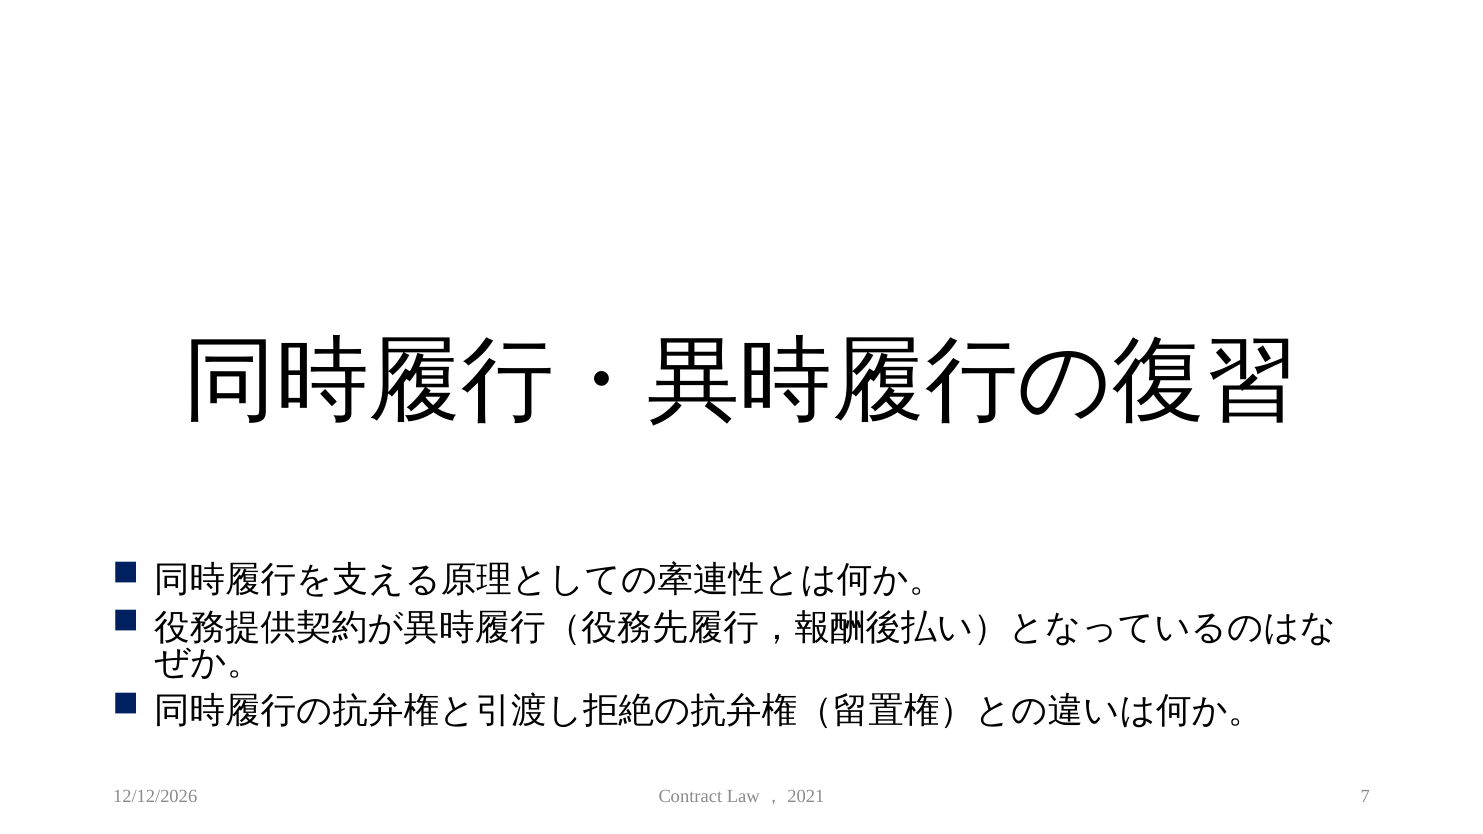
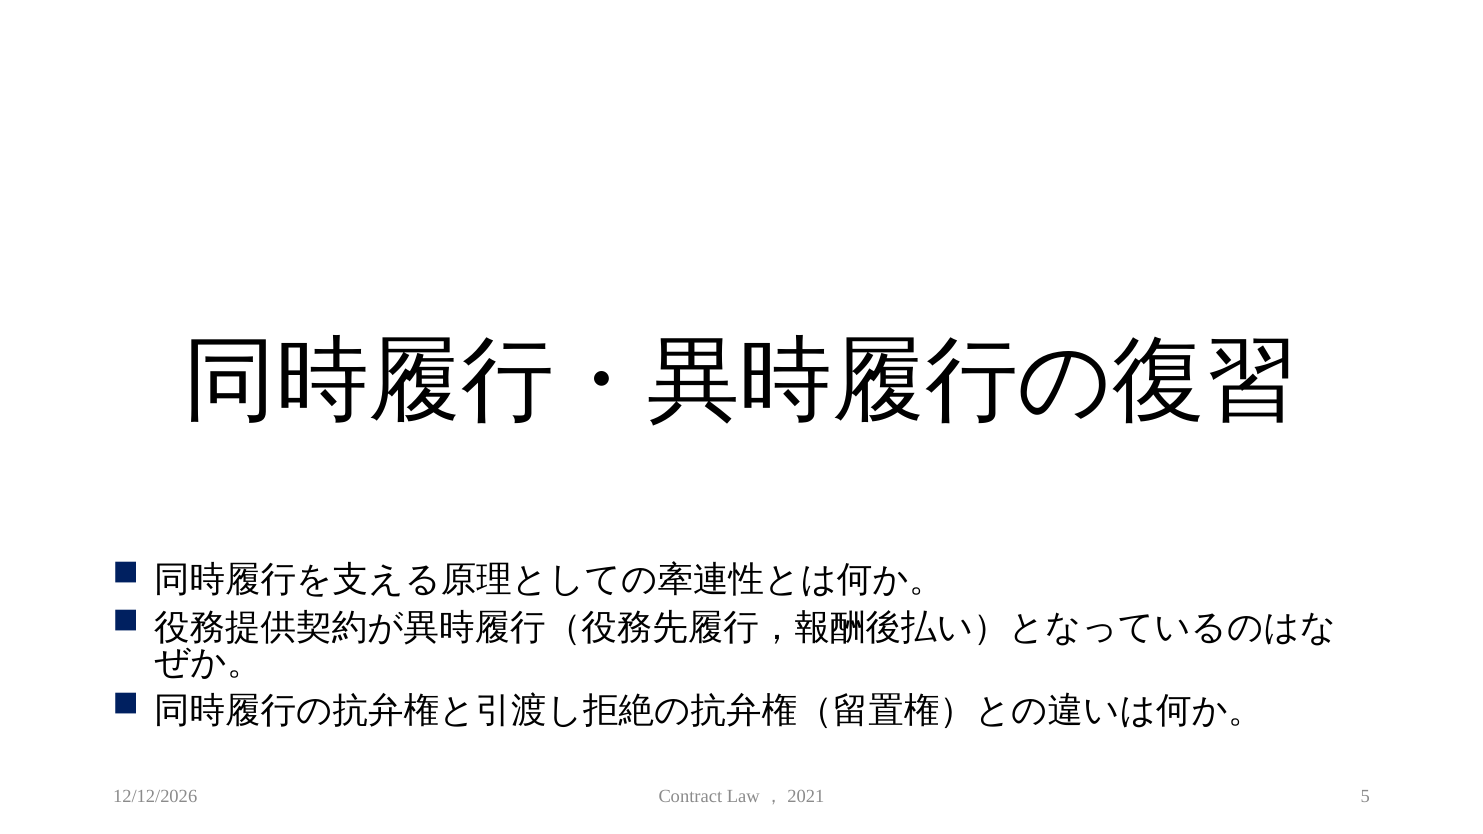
7: 7 -> 5 (1365, 797)
